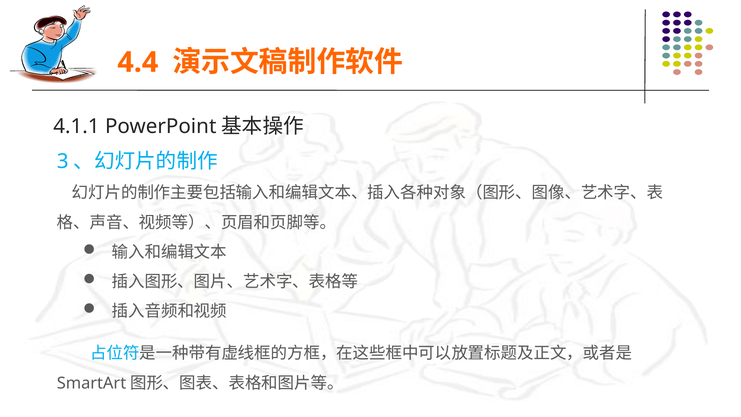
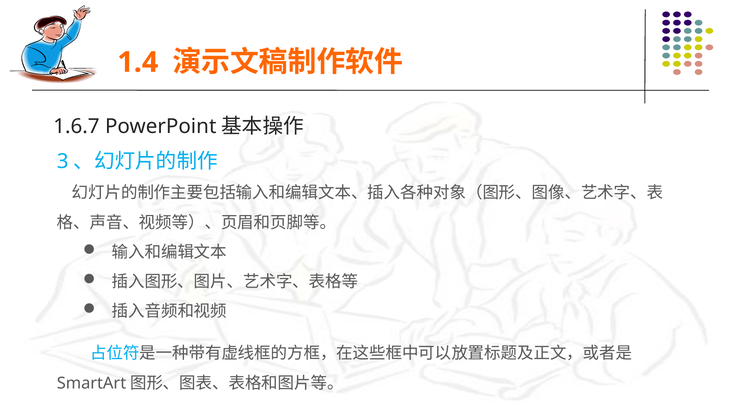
4.4: 4.4 -> 1.4 (138, 62)
4.1.1: 4.1.1 -> 1.6.7 (76, 126)
